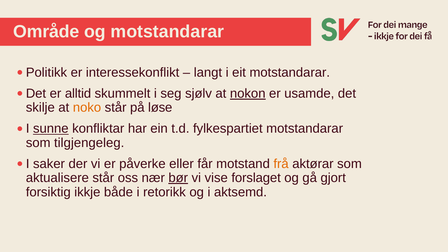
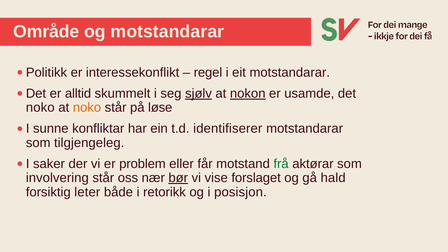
langt: langt -> regel (208, 72)
sjølv underline: none -> present (198, 94)
skilje: skilje -> noko (40, 108)
sunne underline: present -> none (51, 129)
fylkespartiet: fylkespartiet -> identifiserer (228, 129)
påverke: påverke -> problem (142, 164)
frå colour: orange -> green (281, 164)
aktualisere: aktualisere -> involvering (57, 178)
gjort: gjort -> hald (333, 178)
ikkje: ikkje -> leter (87, 192)
aktsemd: aktsemd -> posisjon (240, 192)
